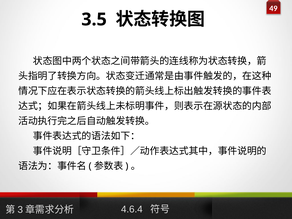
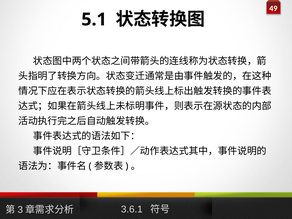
3.5: 3.5 -> 5.1 (94, 19)
4.6.4: 4.6.4 -> 3.6.1 (132, 209)
